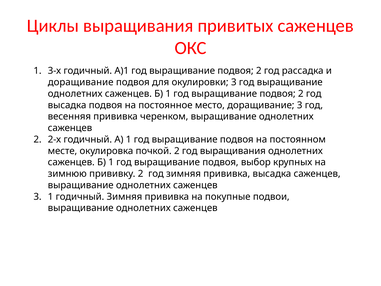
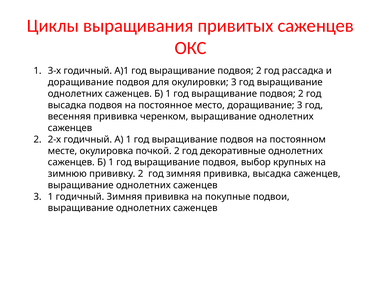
год выращивания: выращивания -> декоративные (233, 151)
